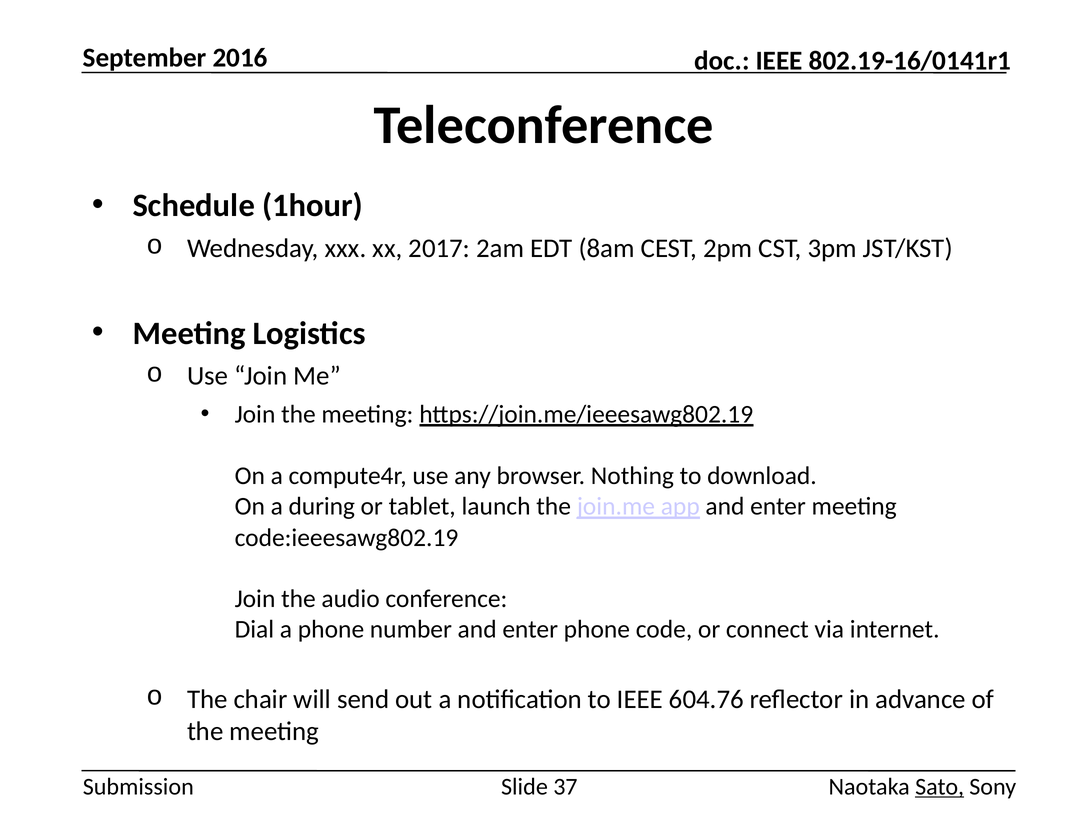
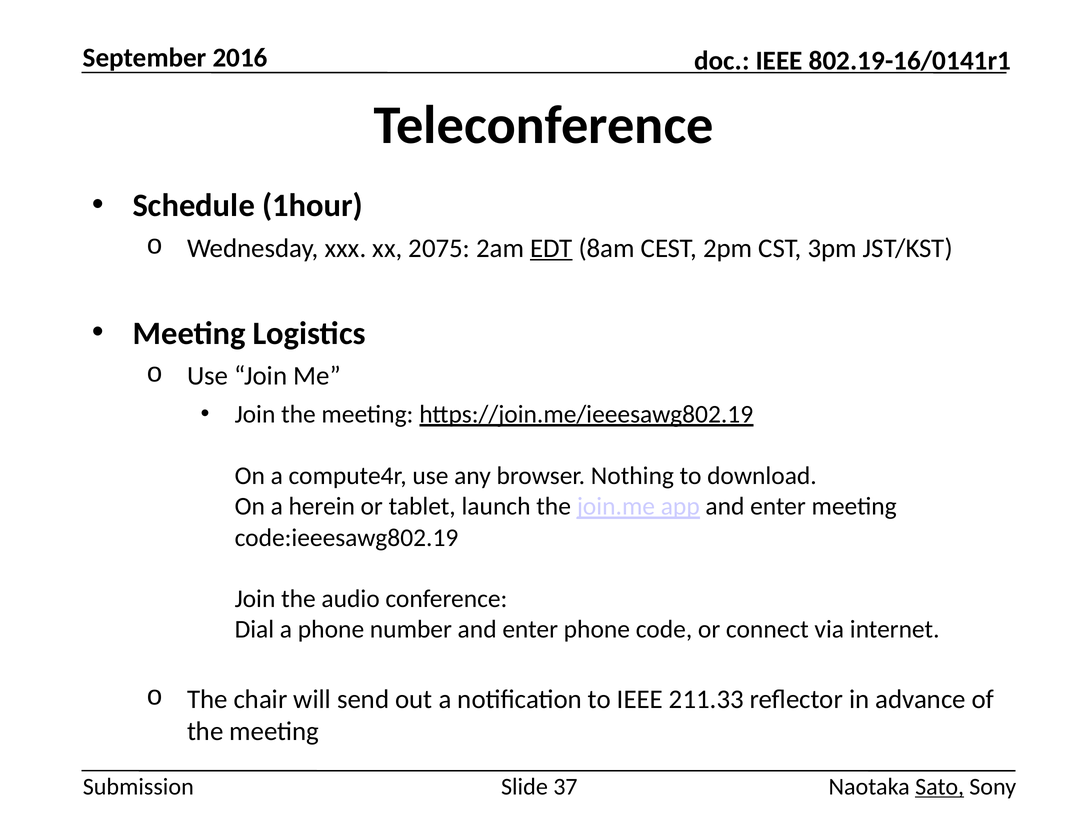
2017: 2017 -> 2075 (439, 248)
EDT underline: none -> present (551, 248)
during: during -> herein (322, 507)
604.76: 604.76 -> 211.33 (706, 699)
